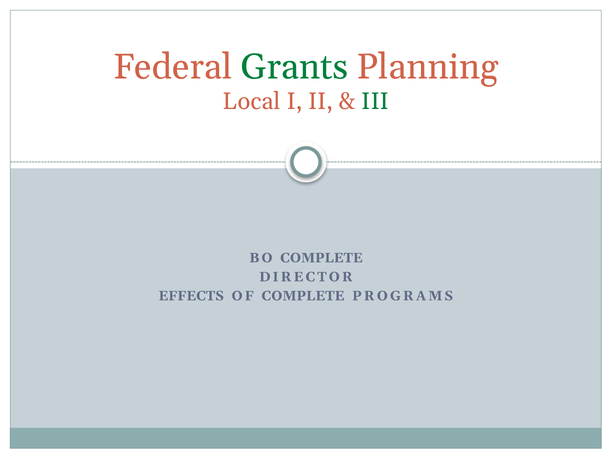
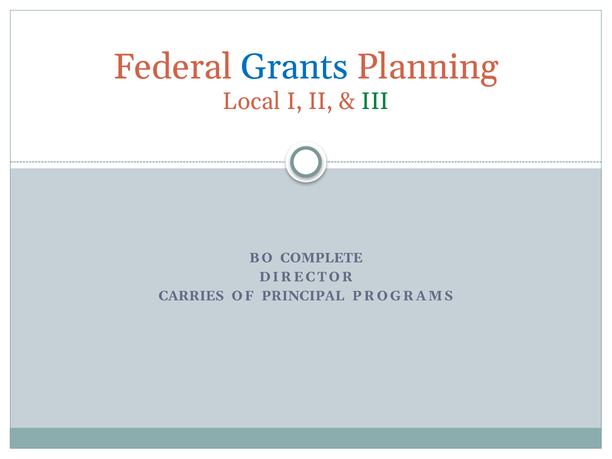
Grants colour: green -> blue (295, 67)
EFFECTS: EFFECTS -> CARRIES (191, 296)
OF COMPLETE: COMPLETE -> PRINCIPAL (303, 296)
